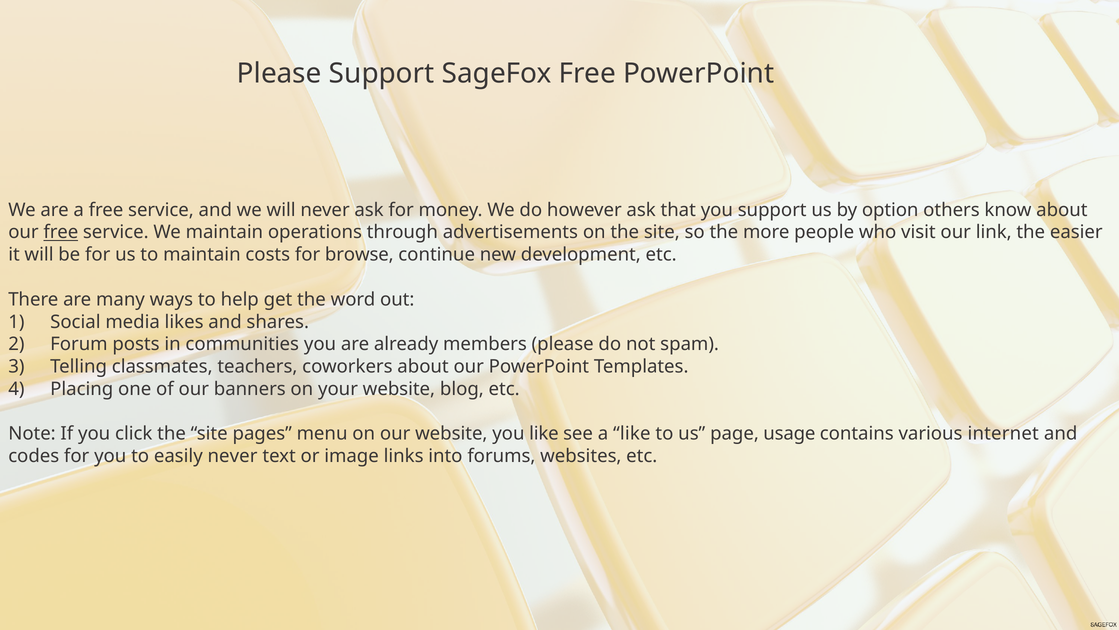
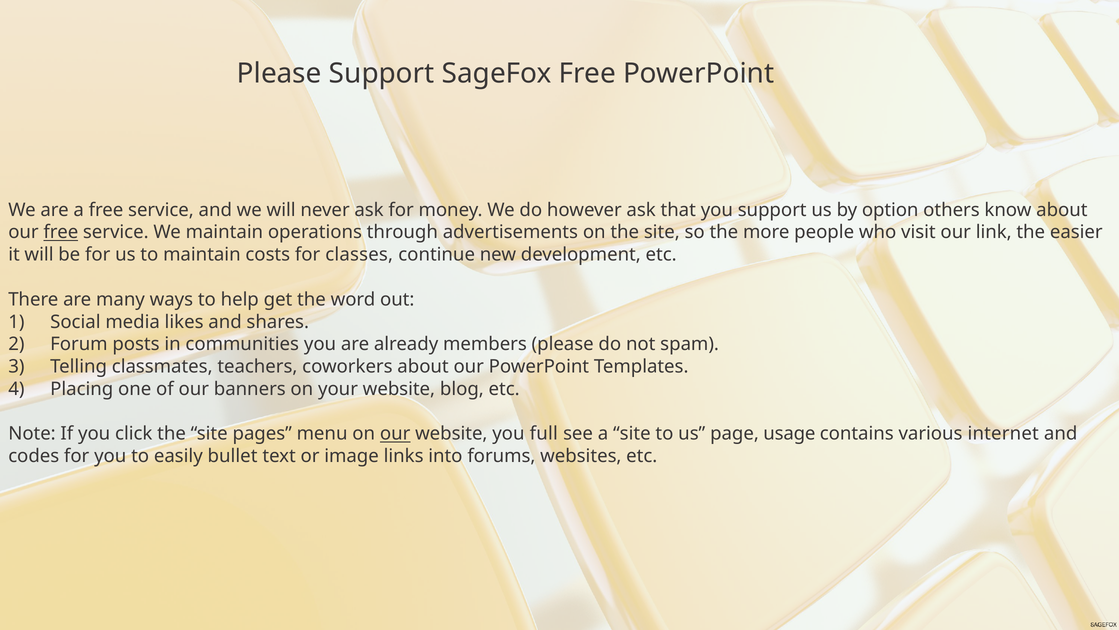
browse: browse -> classes (359, 254)
our underline: none -> present (395, 433)
you like: like -> full (544, 433)
a like: like -> site (632, 433)
easily never: never -> bullet (233, 456)
